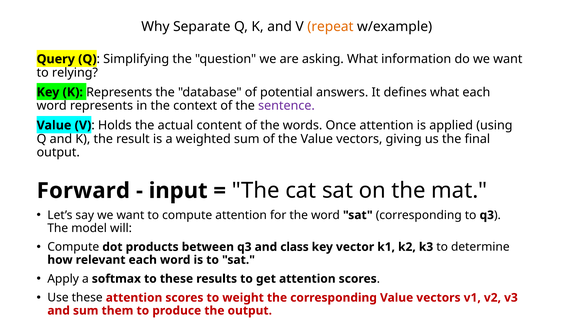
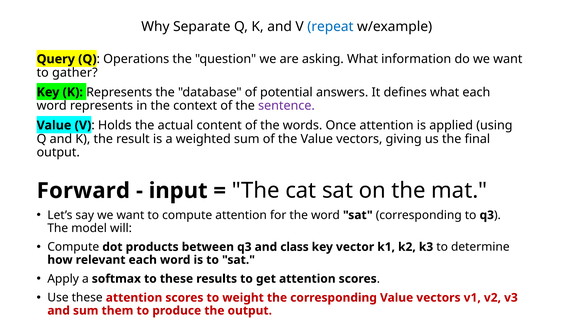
repeat colour: orange -> blue (330, 27)
Simplifying: Simplifying -> Operations (136, 59)
relying: relying -> gather (75, 73)
